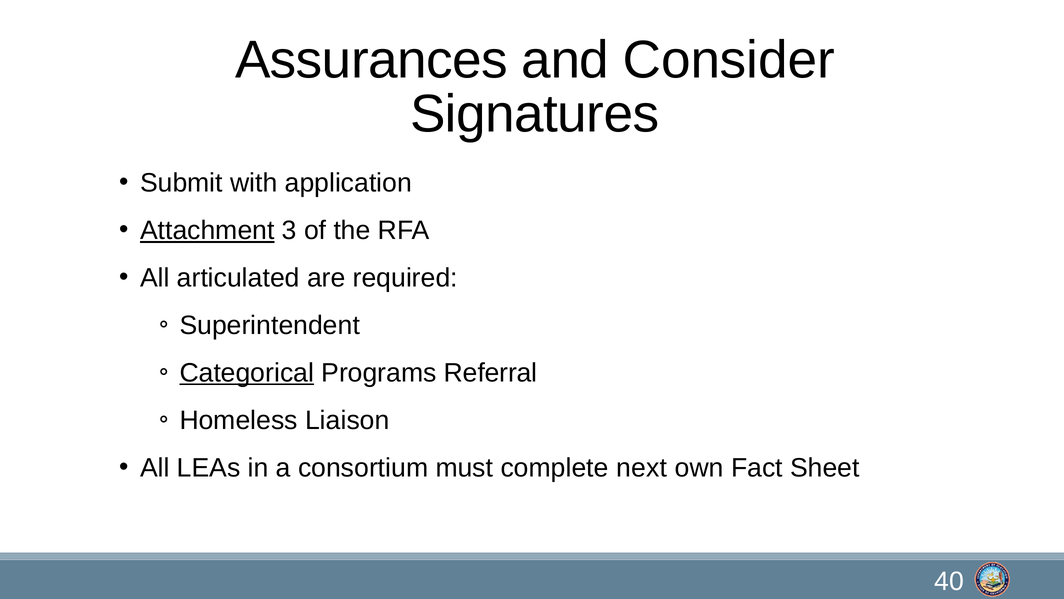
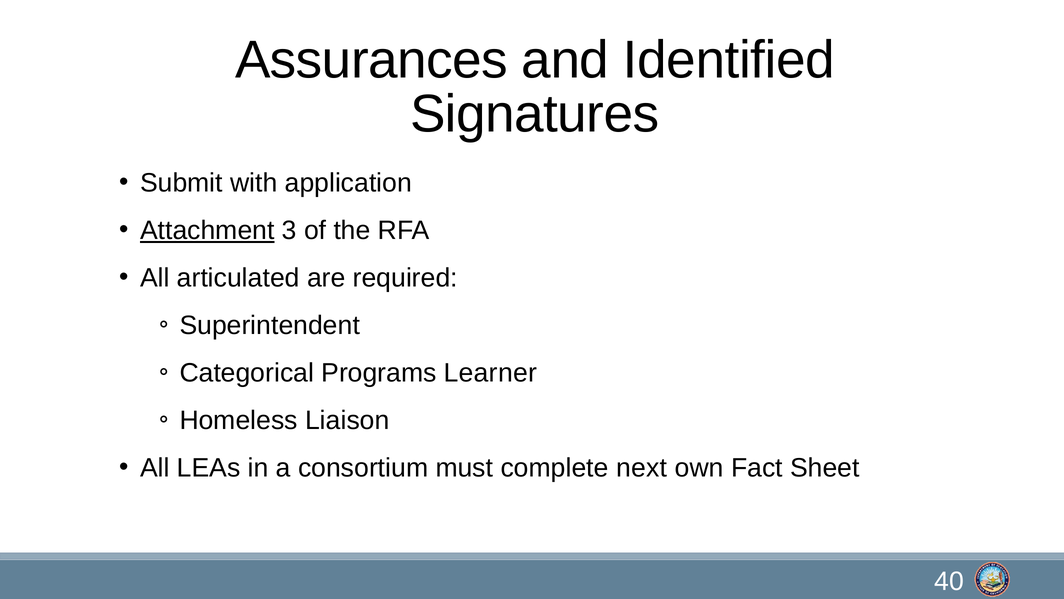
Consider: Consider -> Identified (729, 60)
Categorical underline: present -> none (247, 373)
Referral: Referral -> Learner (490, 373)
